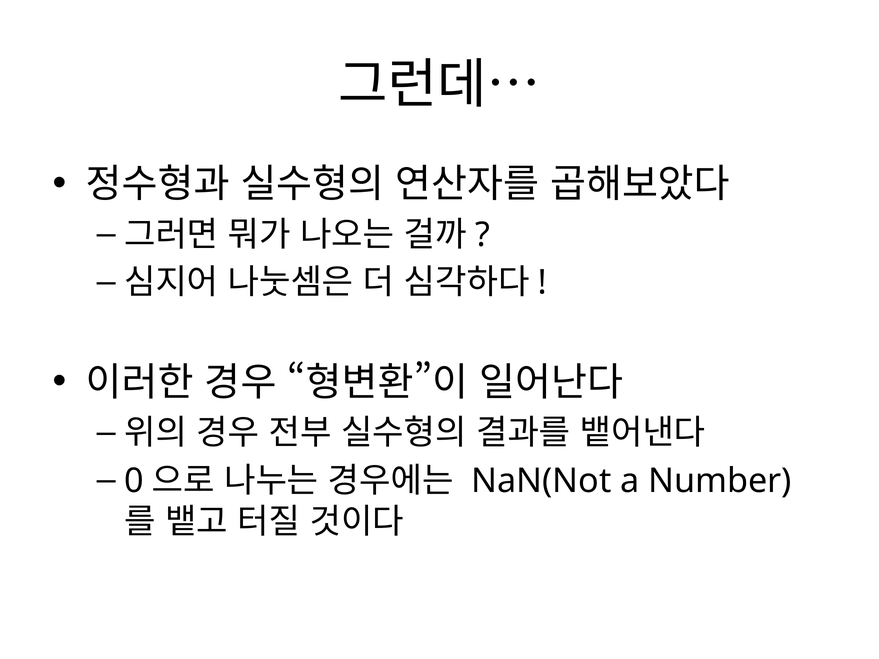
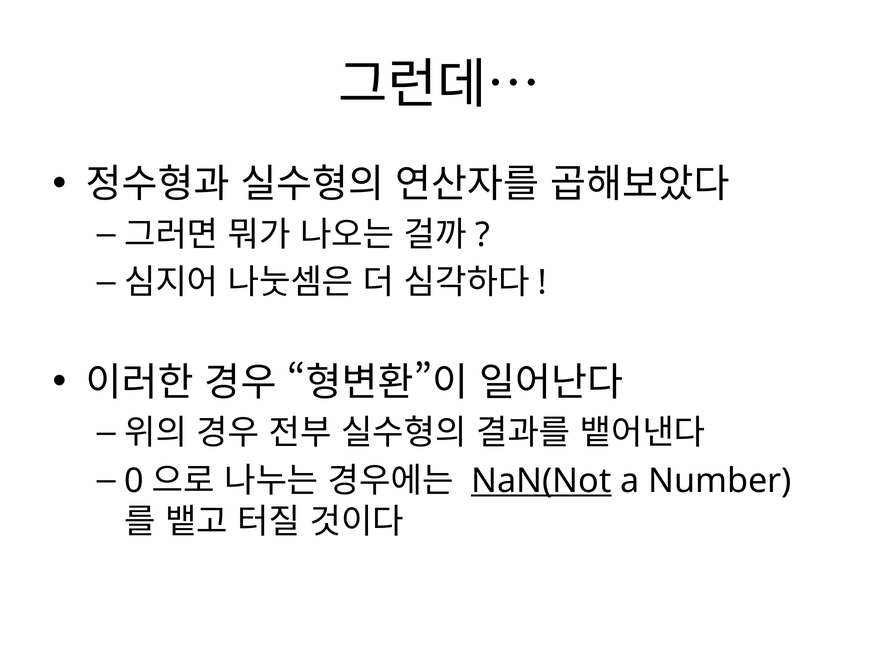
NaN(Not underline: none -> present (541, 481)
